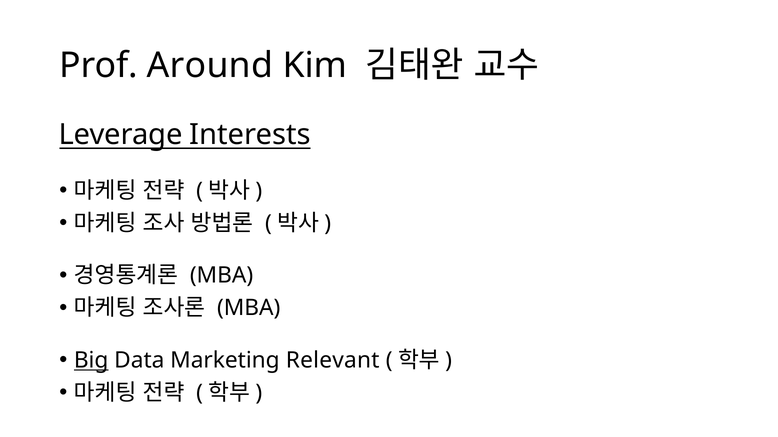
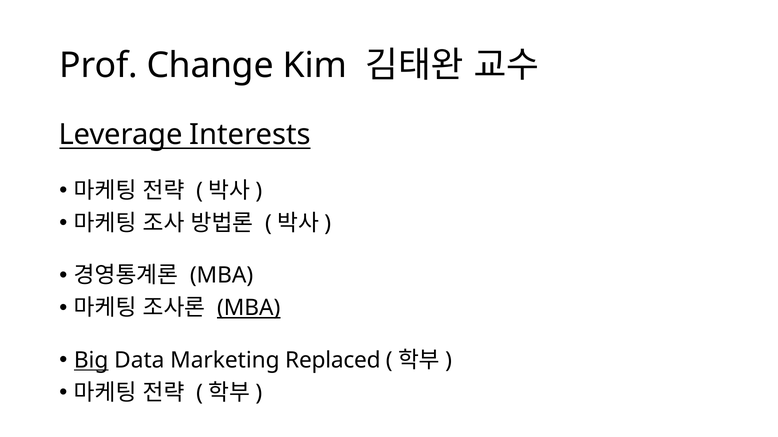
Around: Around -> Change (210, 65)
MBA underline: none -> present (249, 308)
Relevant: Relevant -> Replaced (333, 361)
